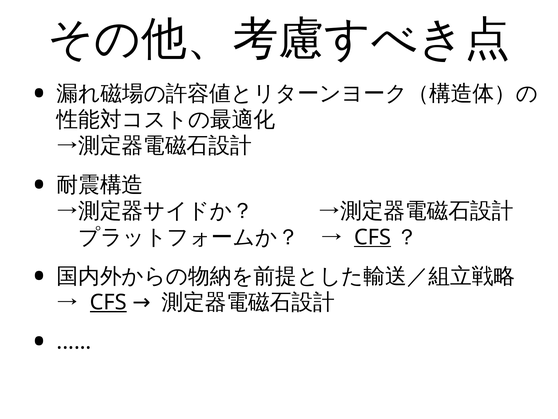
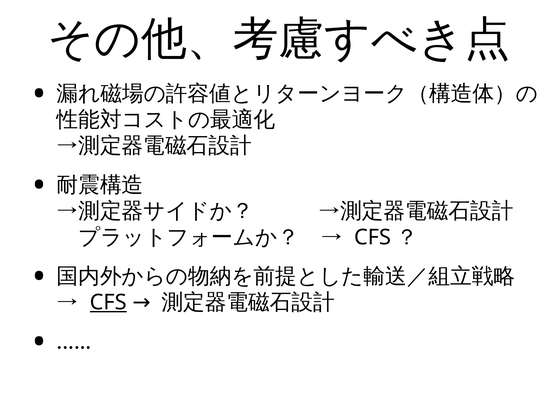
CFS underline: present -> none (373, 237)
